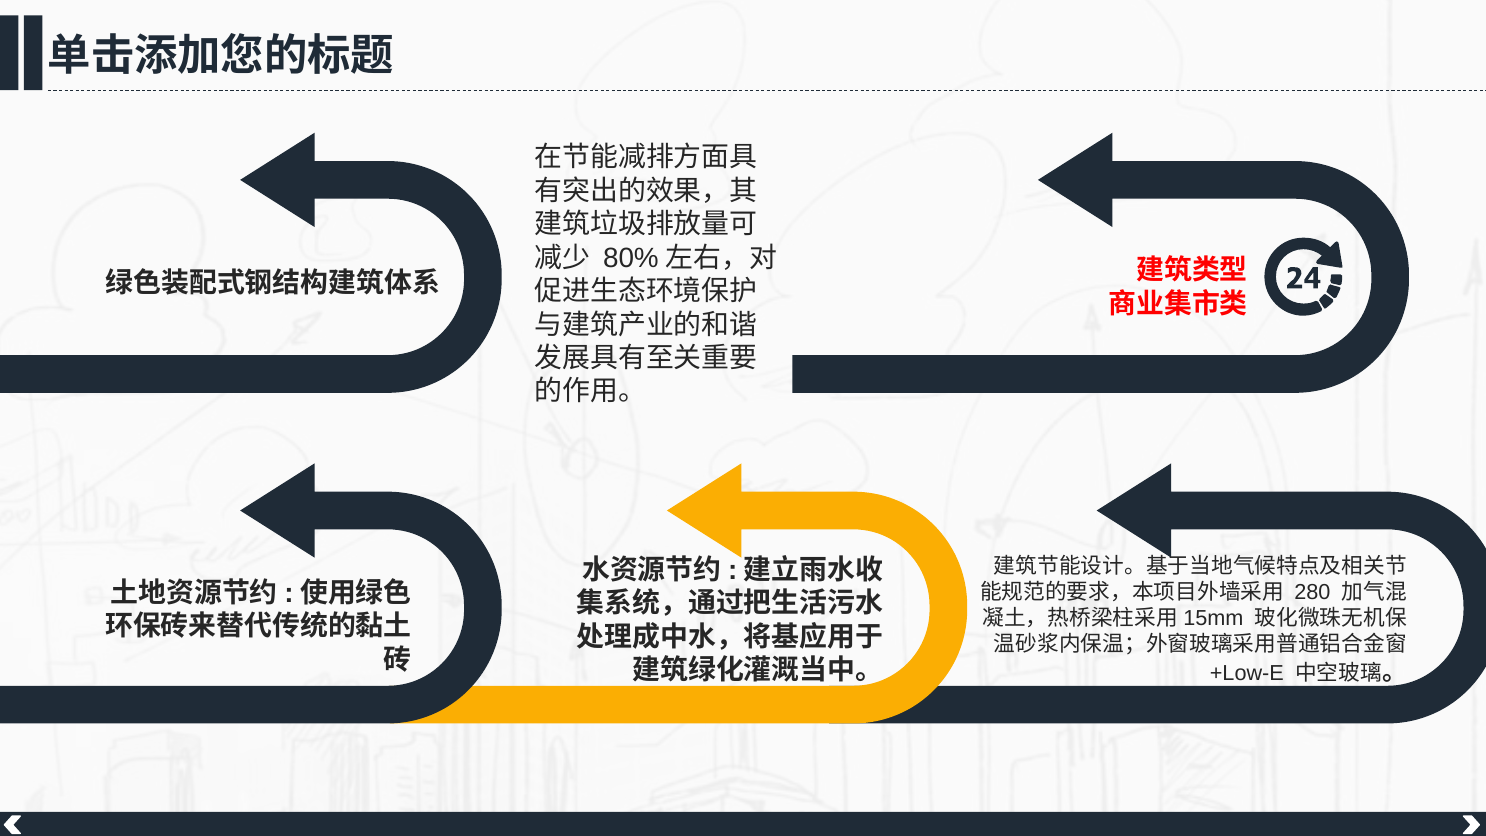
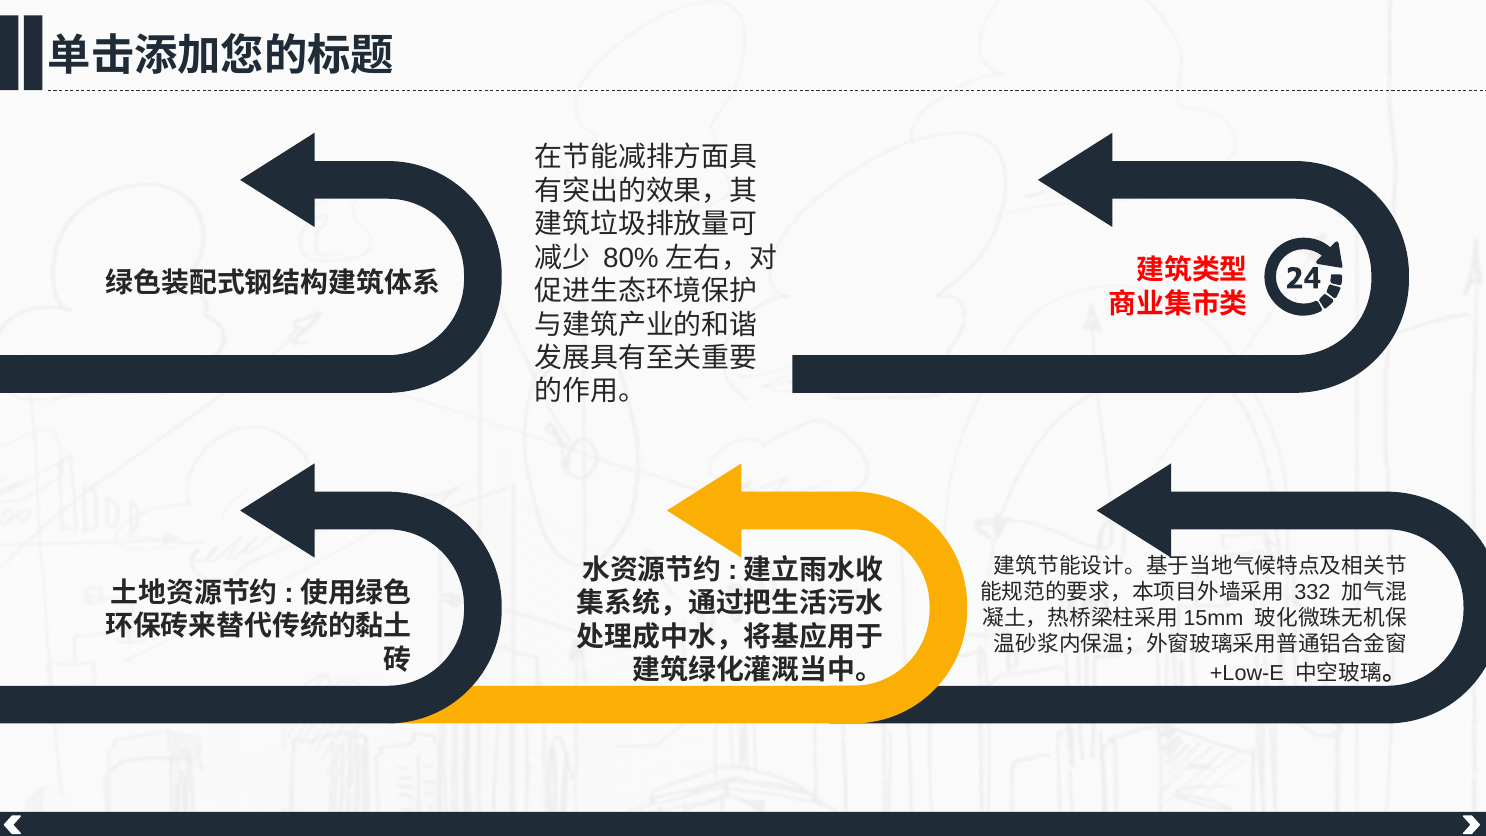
280: 280 -> 332 (1312, 592)
